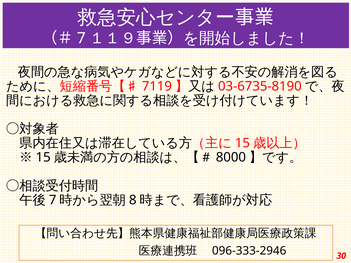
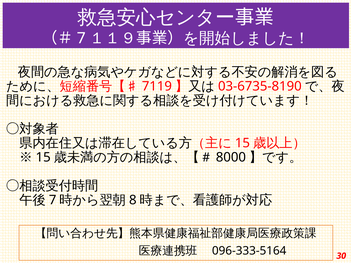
096-333-2946: 096-333-2946 -> 096-333-5164 (249, 251)
